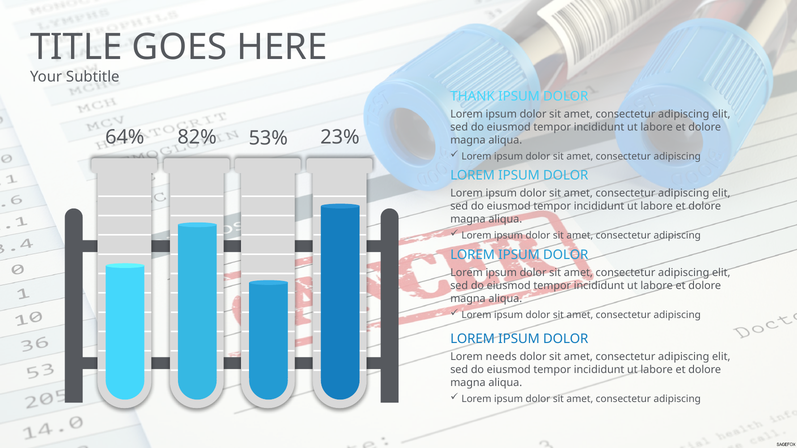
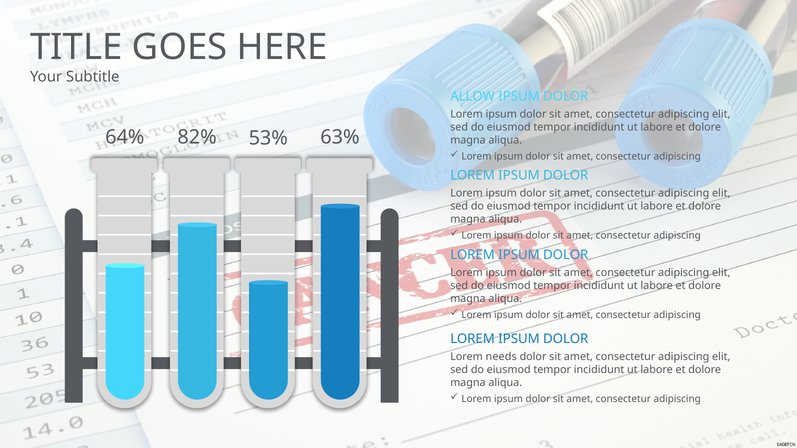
THANK: THANK -> ALLOW (473, 97)
23%: 23% -> 63% (340, 137)
